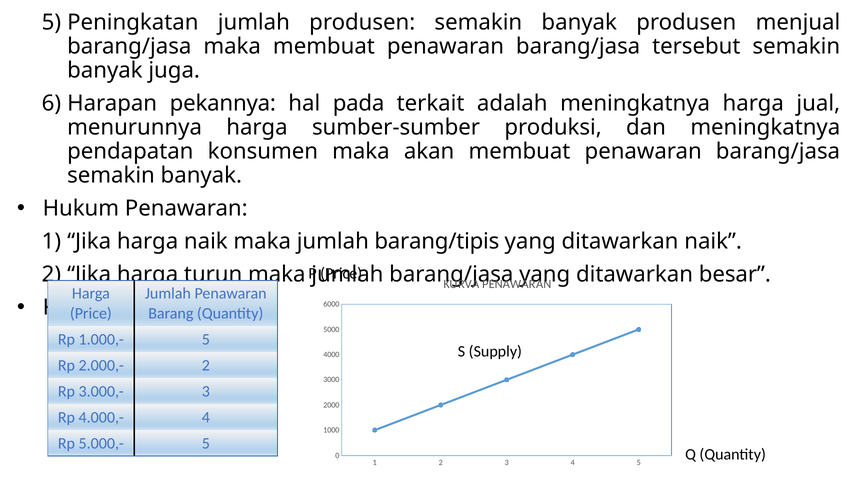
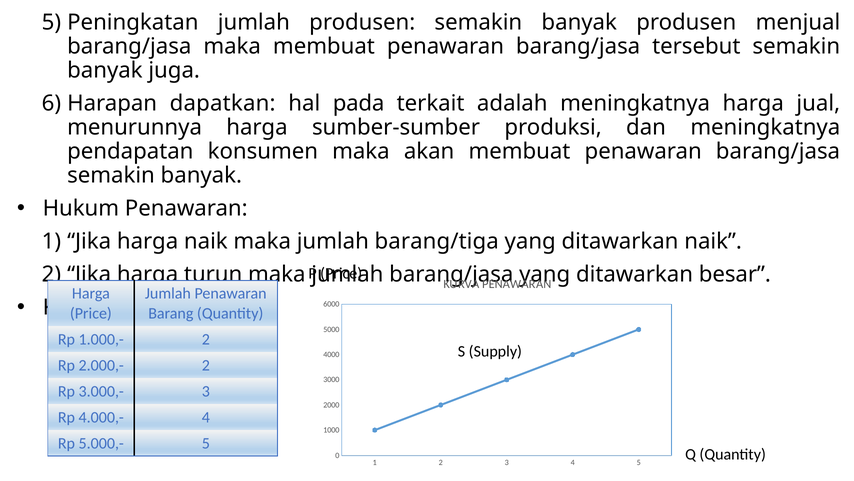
pekannya: pekannya -> dapatkan (223, 103)
barang/tipis: barang/tipis -> barang/tiga (437, 241)
1.000,- 5: 5 -> 2 (206, 339)
